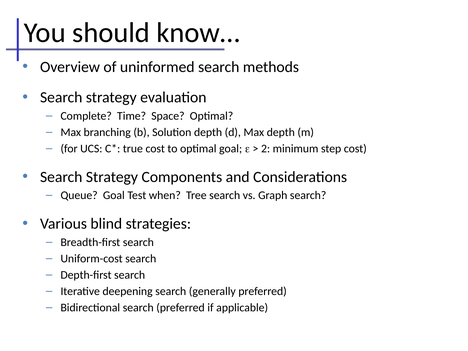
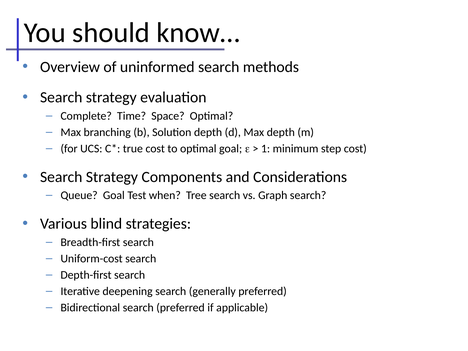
2: 2 -> 1 (266, 149)
